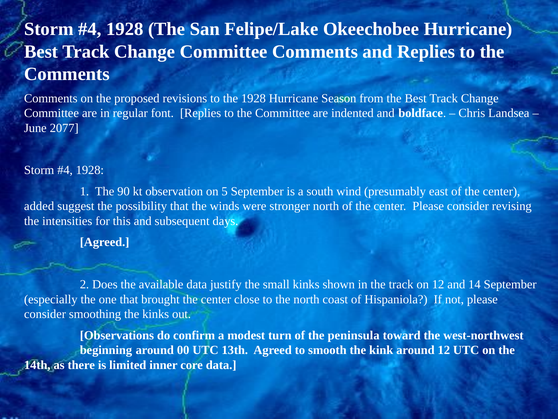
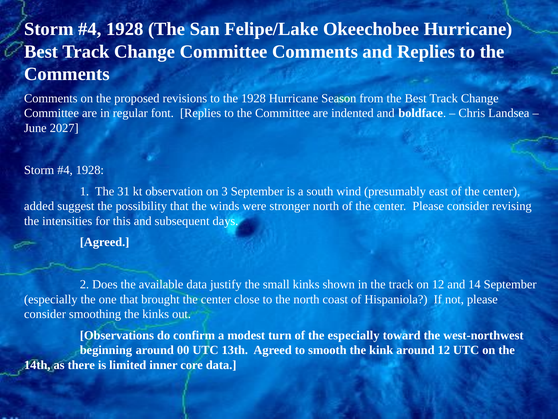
2077: 2077 -> 2027 (64, 128)
90: 90 -> 31 (123, 191)
5: 5 -> 3 (225, 191)
the peninsula: peninsula -> especially (354, 335)
